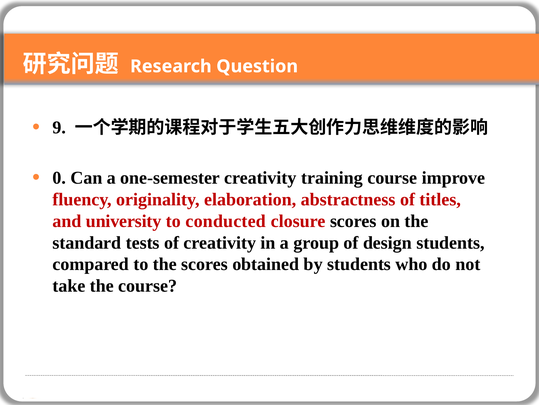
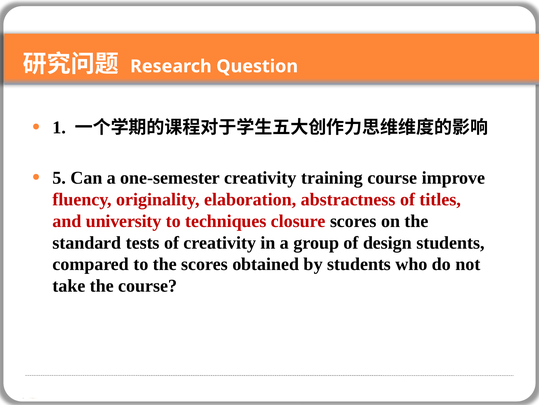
9: 9 -> 1 (59, 127)
0: 0 -> 5 (59, 178)
conducted: conducted -> techniques (226, 221)
